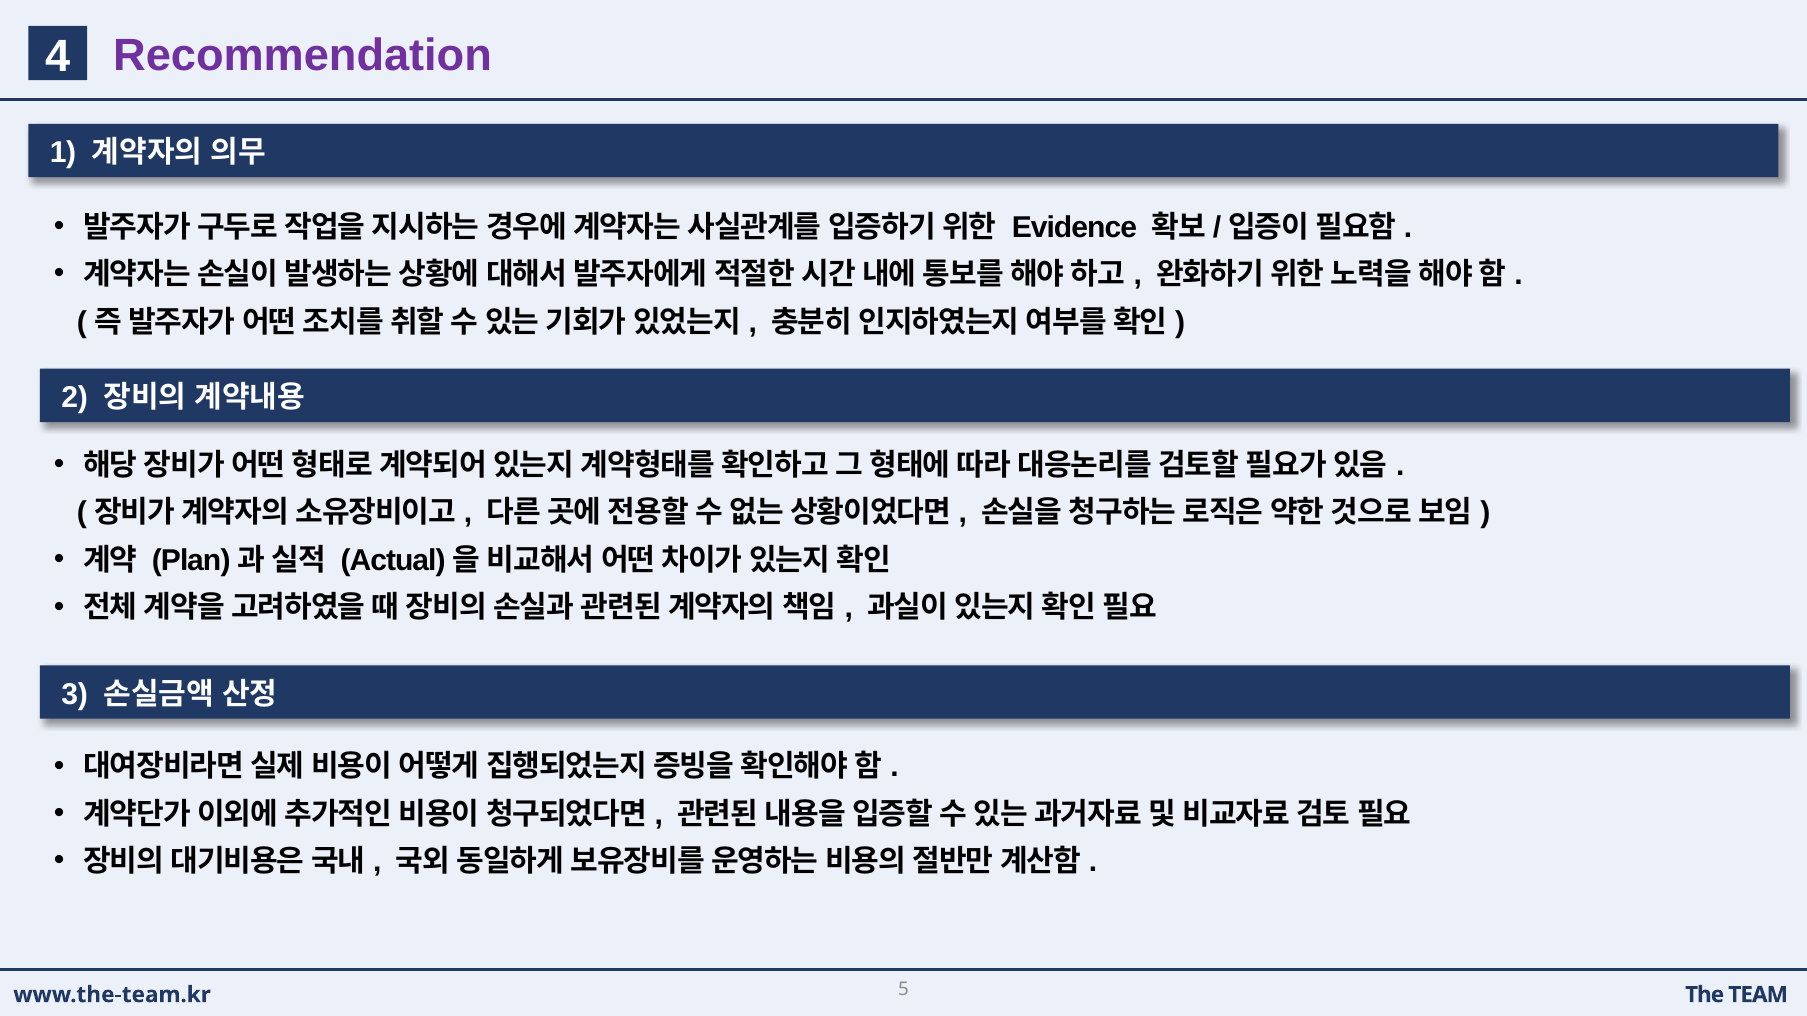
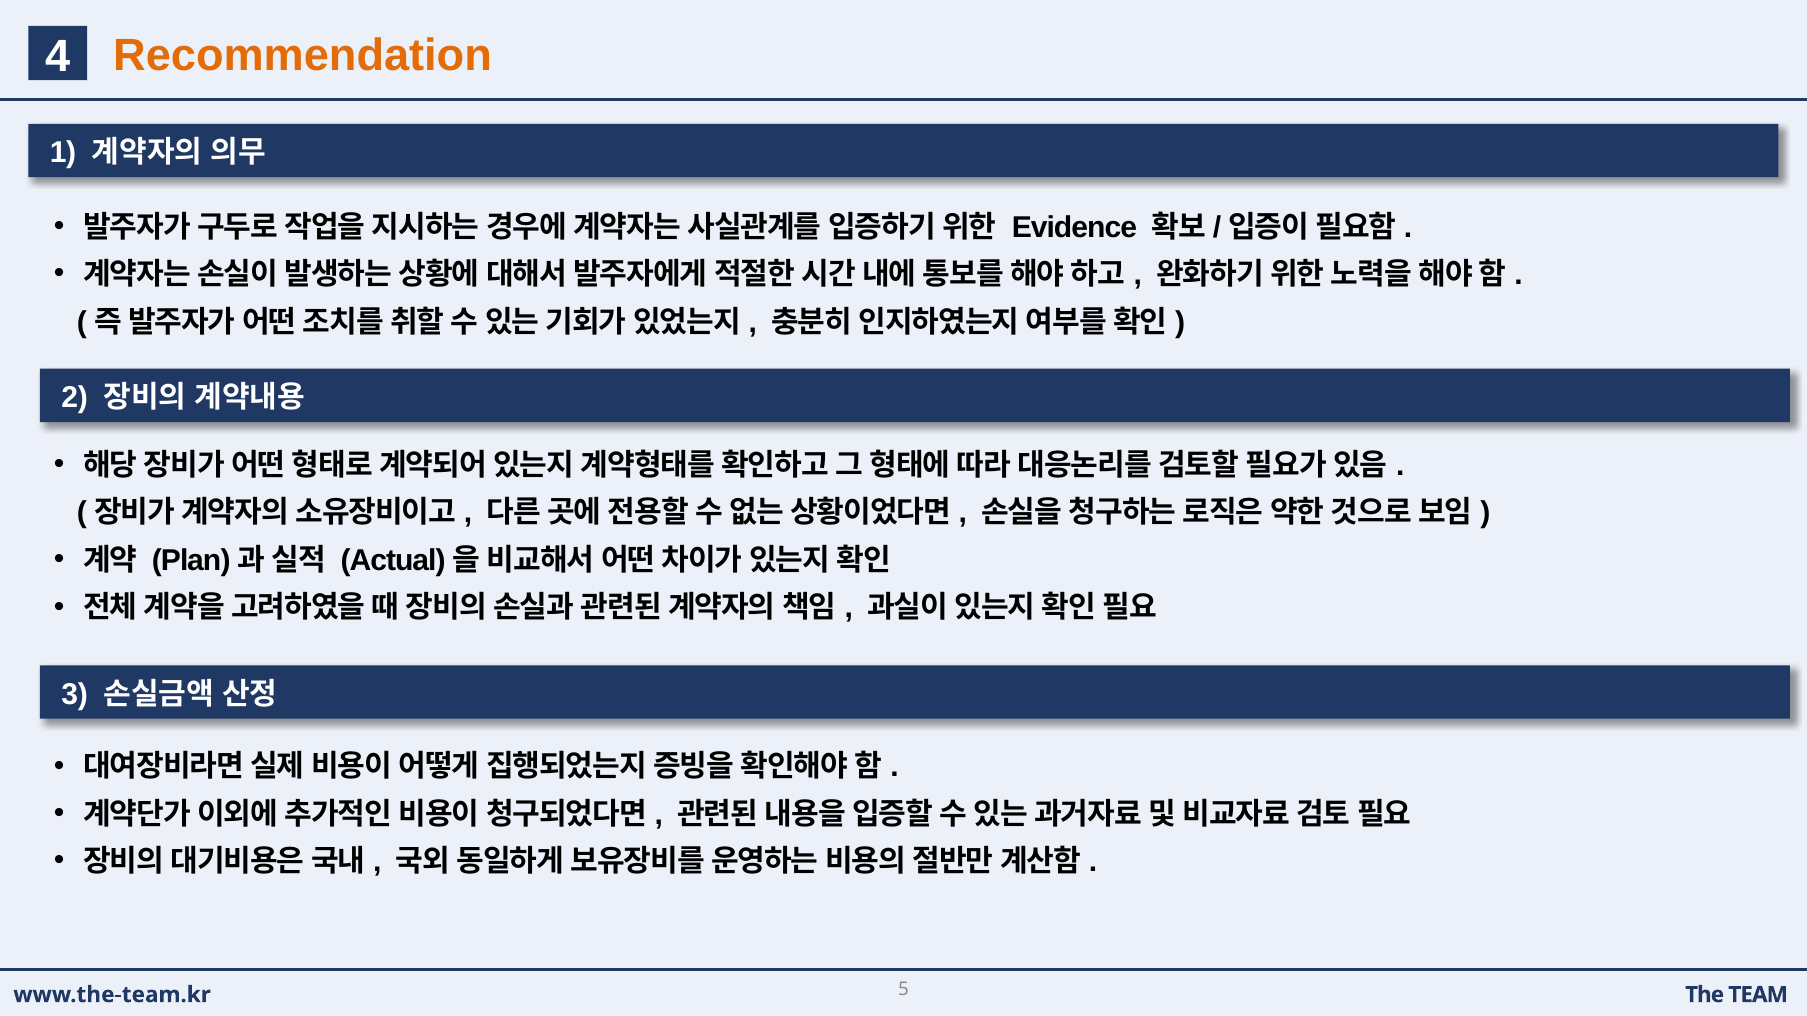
Recommendation colour: purple -> orange (303, 56)
